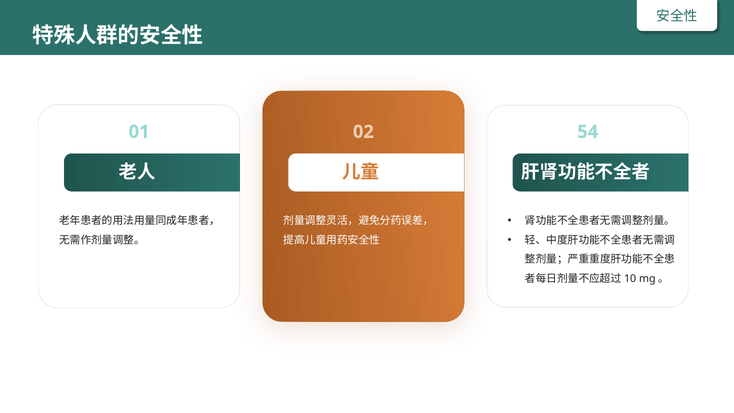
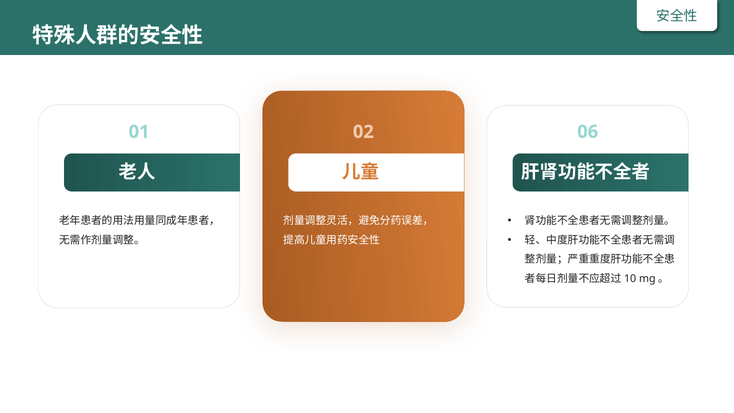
54: 54 -> 06 (588, 132)
